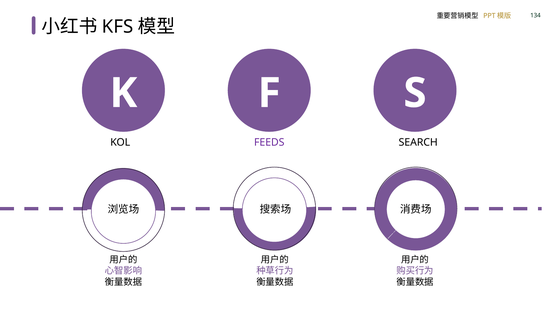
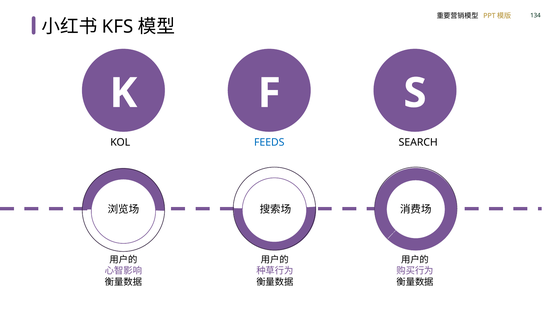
FEEDS colour: purple -> blue (269, 142)
